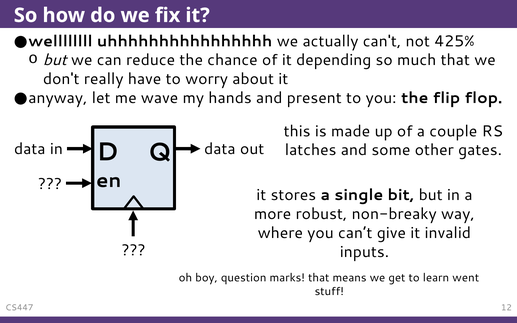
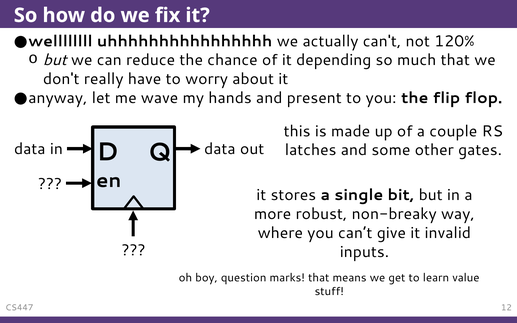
425%: 425% -> 120% (454, 41)
went: went -> value (466, 278)
